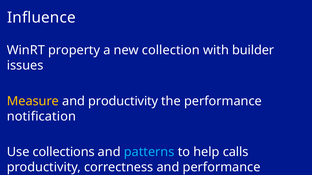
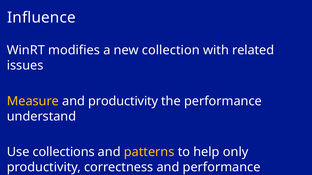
property: property -> modifies (74, 50)
builder: builder -> related (253, 50)
notification: notification -> understand (42, 117)
patterns colour: light blue -> yellow (149, 152)
calls: calls -> only (236, 152)
